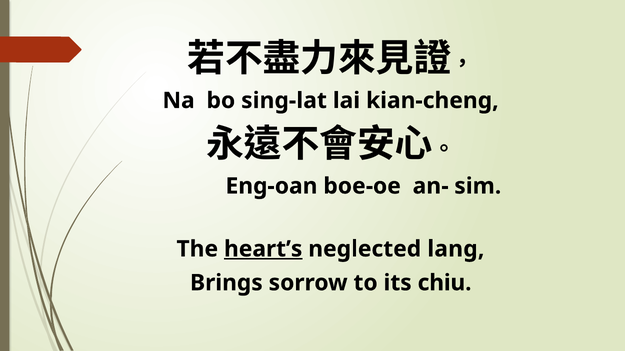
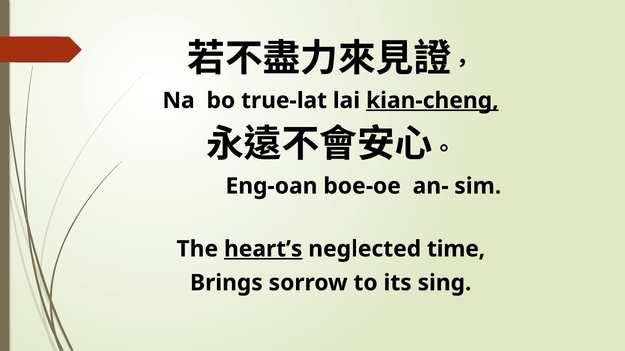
sing-lat: sing-lat -> true-lat (284, 101)
kian-cheng underline: none -> present (432, 101)
lang: lang -> time (456, 249)
chiu: chiu -> sing (445, 283)
